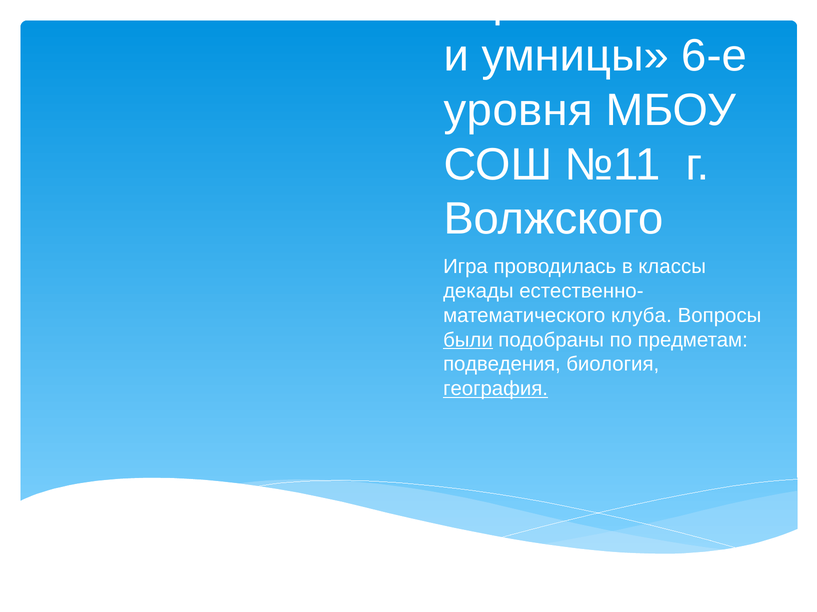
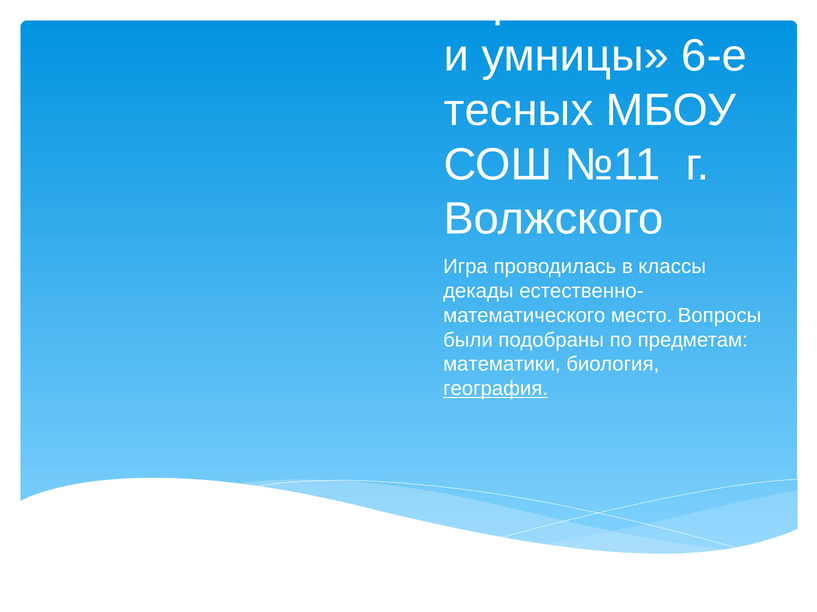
уровня: уровня -> тесных (518, 110)
клуба: клуба -> место (642, 316)
были underline: present -> none (468, 340)
подведения: подведения -> математики (502, 365)
